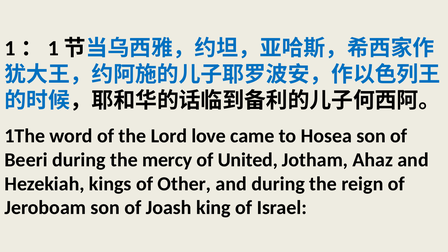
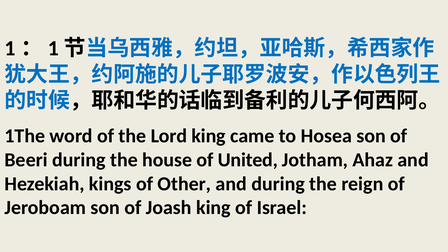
Lord love: love -> king (209, 136)
mercy: mercy -> house (167, 160)
